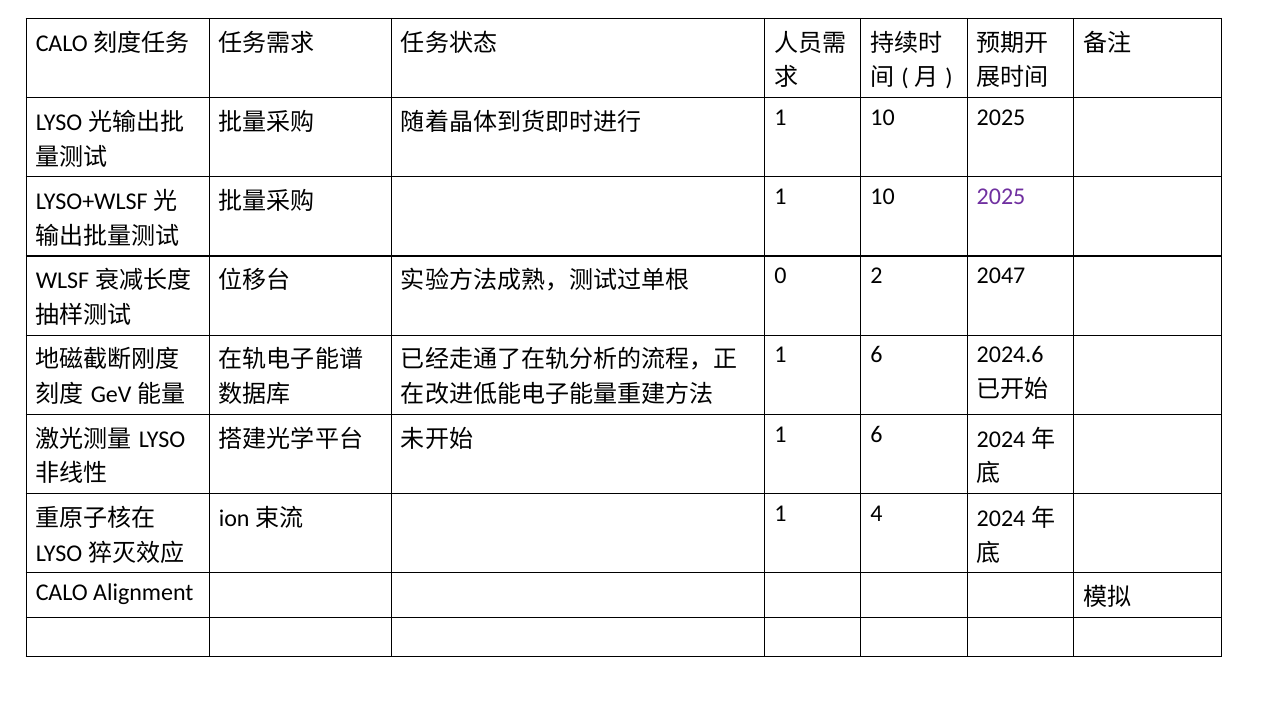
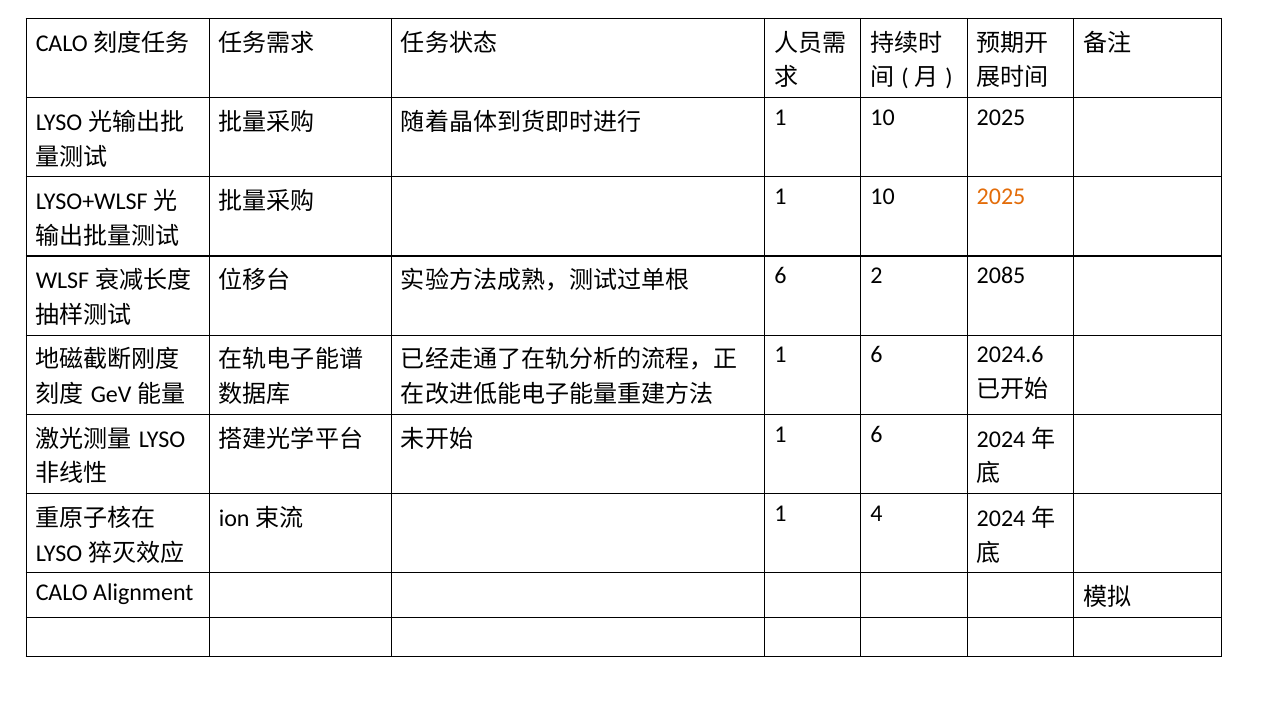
2025 colour: purple -> orange (1001, 197)
0: 0 -> 6 (780, 276)
2047: 2047 -> 2085 (1001, 276)
